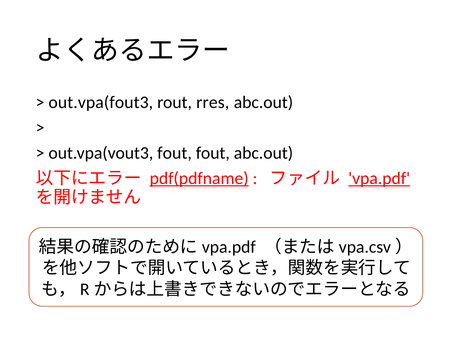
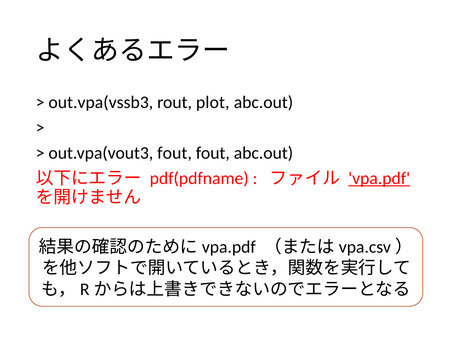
out.vpa(fout3: out.vpa(fout3 -> out.vpa(vssb3 (101, 102)
rres: rres -> plot (213, 102)
pdf(pdfname underline: present -> none (199, 178)
